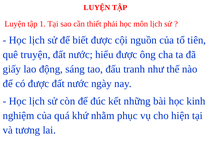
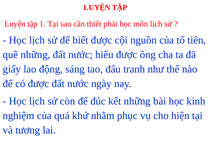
quê truyện: truyện -> những (35, 55)
